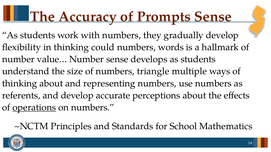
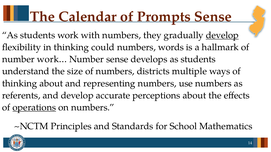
Accuracy: Accuracy -> Calendar (88, 17)
develop underline: none -> present (222, 35)
value…: value… -> work… (52, 59)
triangle: triangle -> districts (153, 72)
